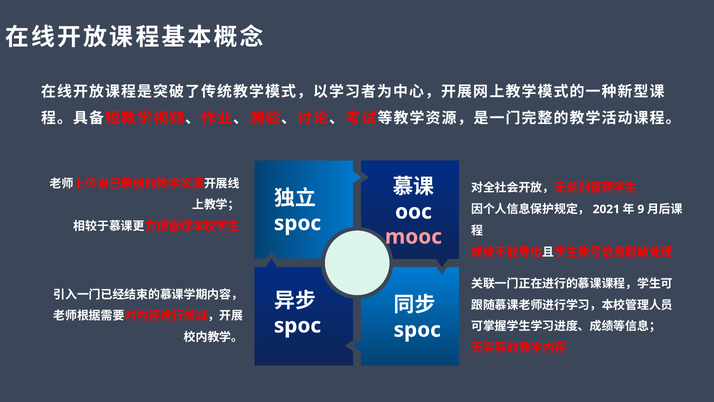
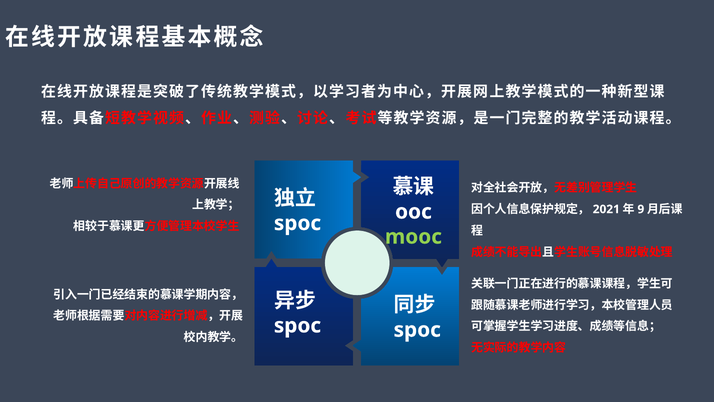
mooc colour: pink -> light green (413, 237)
